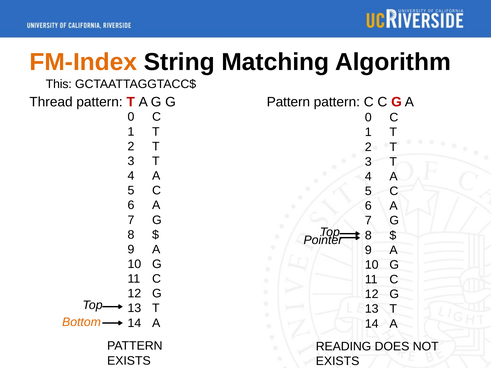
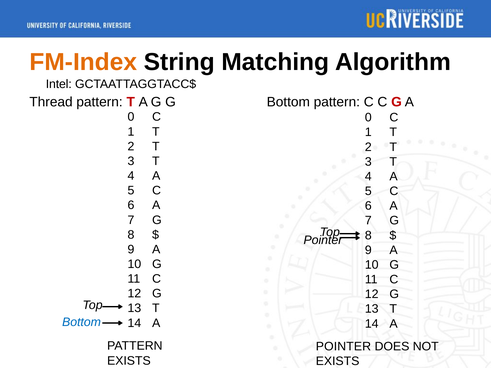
This: This -> Intel (59, 84)
Pattern: Pattern -> Bottom (288, 102)
Bottom colour: orange -> blue (82, 322)
READING: READING -> POINTER (343, 347)
